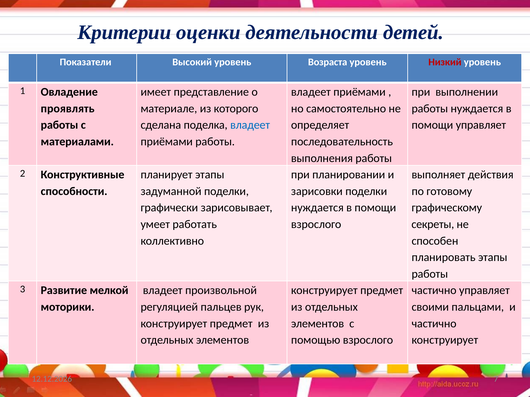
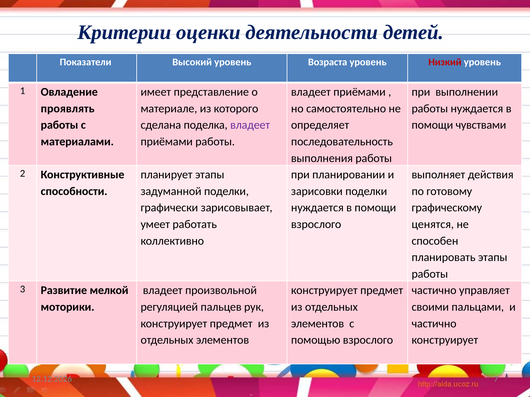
владеет colour: blue -> purple (250, 125)
помощи управляет: управляет -> чувствами (481, 125)
секреты: секреты -> ценятся (433, 225)
